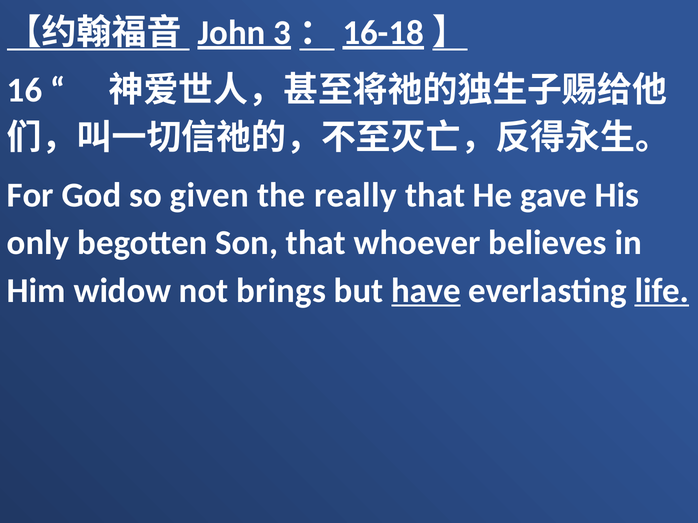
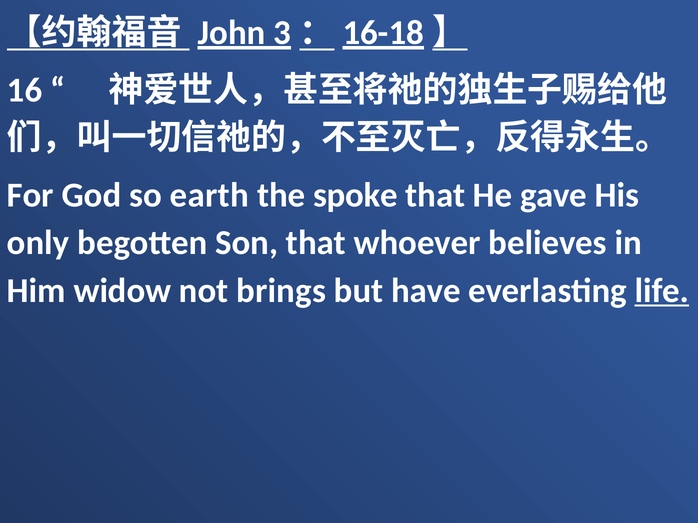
given: given -> earth (209, 195)
really: really -> spoke (356, 195)
have underline: present -> none (426, 291)
